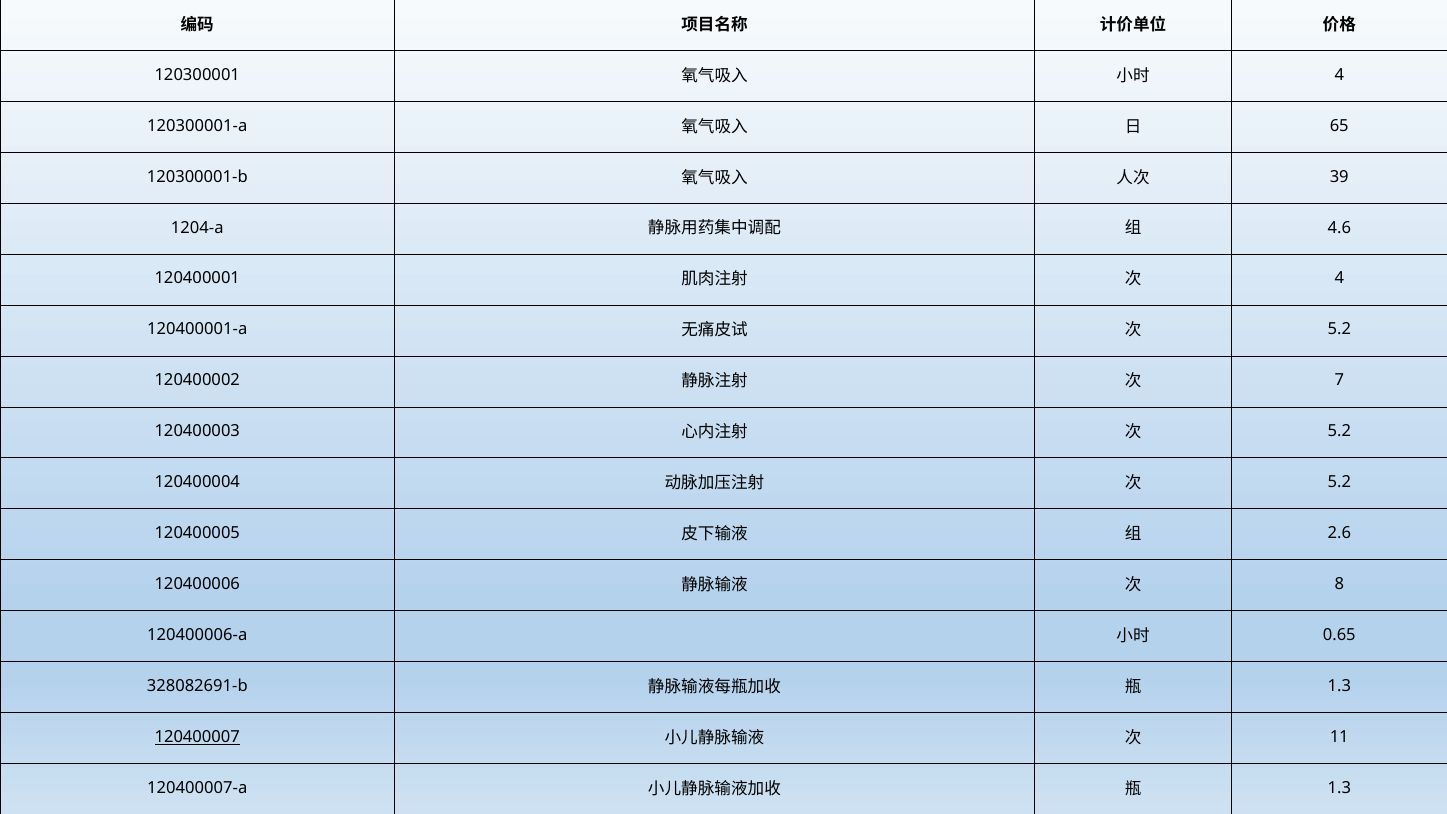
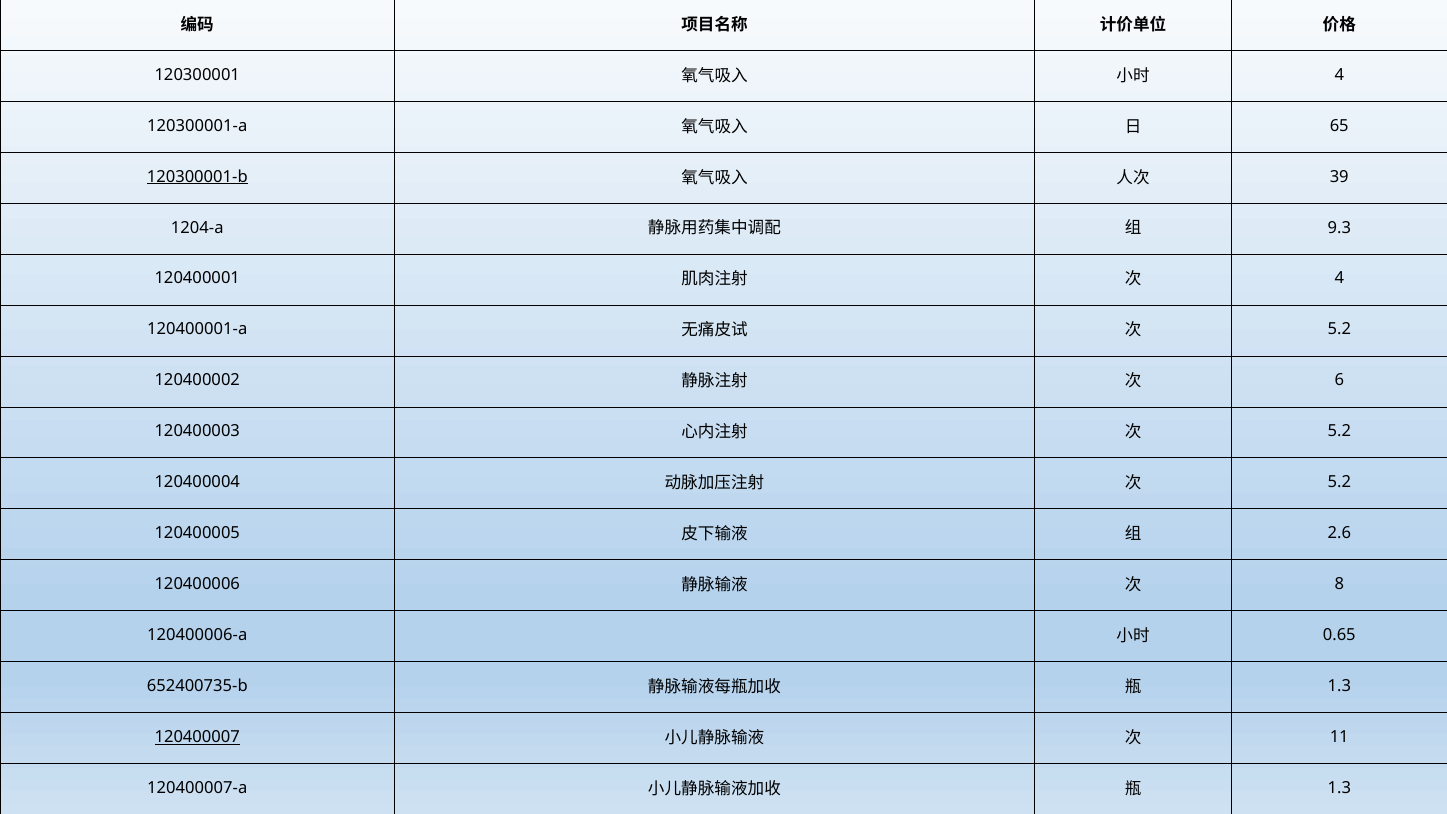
120300001-b underline: none -> present (197, 177)
4.6: 4.6 -> 9.3 (1339, 228)
7: 7 -> 6 (1339, 380)
328082691-b: 328082691-b -> 652400735-b (197, 686)
